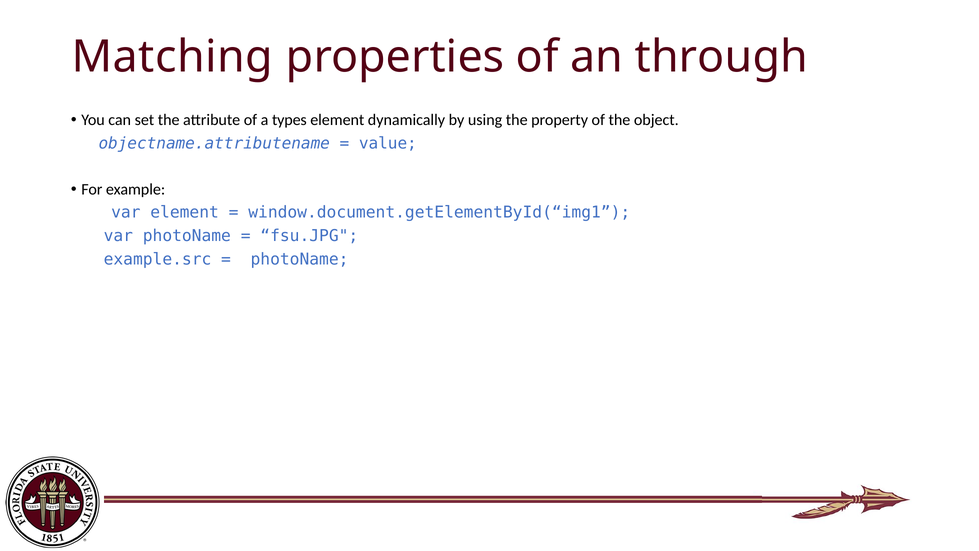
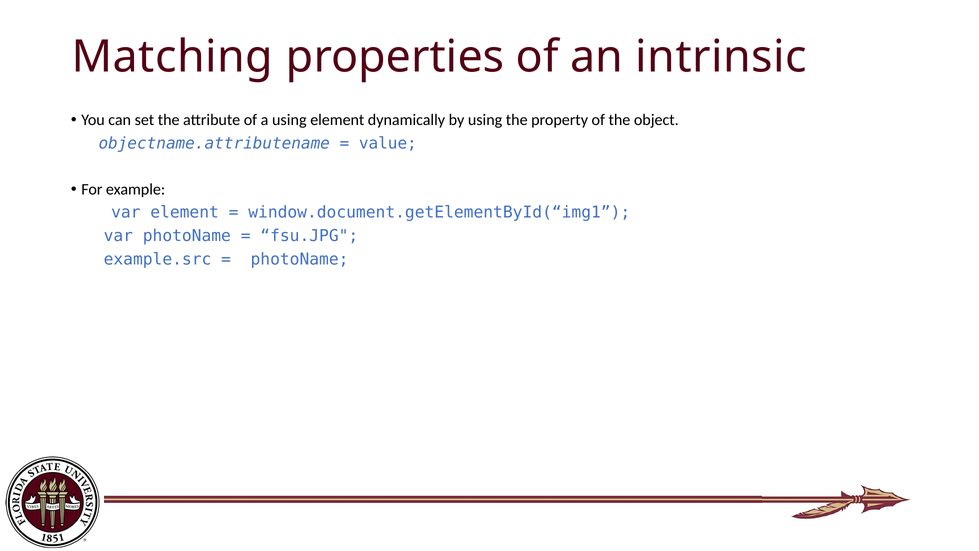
through: through -> intrinsic (721, 57)
a types: types -> using (289, 120)
